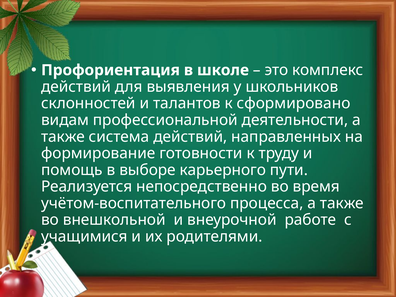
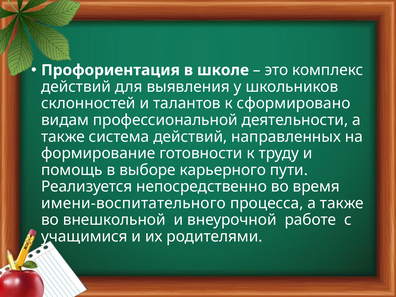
учётом-воспитательного: учётом-воспитательного -> имени-воспитательного (134, 203)
